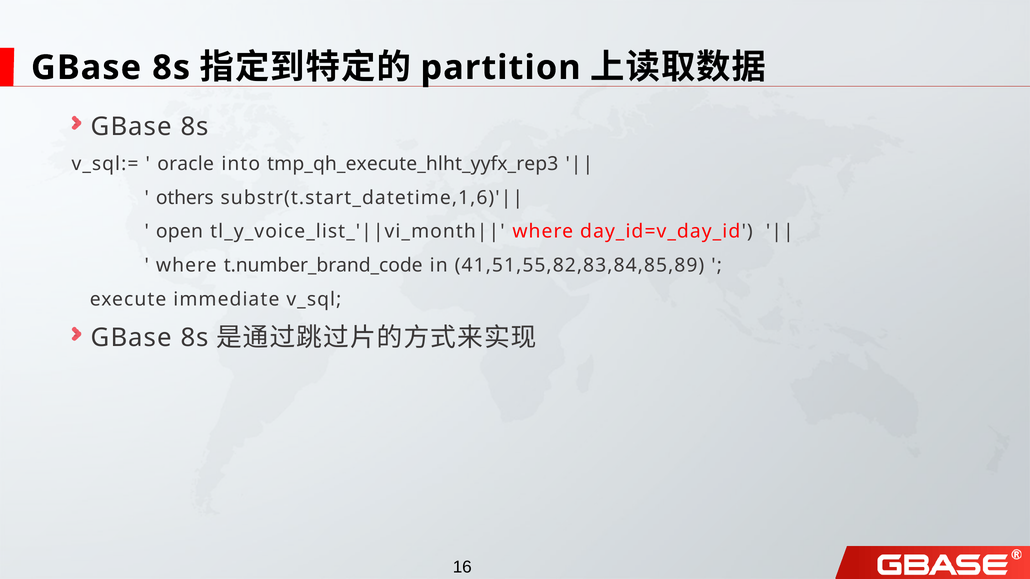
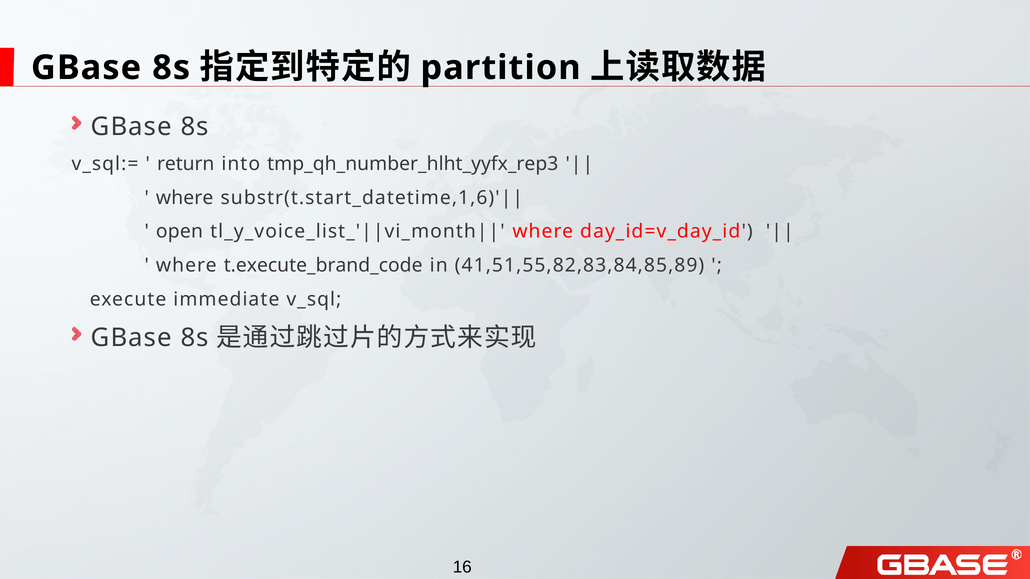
oracle: oracle -> return (186, 164)
tmp_qh_execute_hlht_yyfx_rep3: tmp_qh_execute_hlht_yyfx_rep3 -> tmp_qh_number_hlht_yyfx_rep3 (413, 164)
others: others -> where (185, 198)
t.number_brand_code: t.number_brand_code -> t.execute_brand_code (323, 266)
